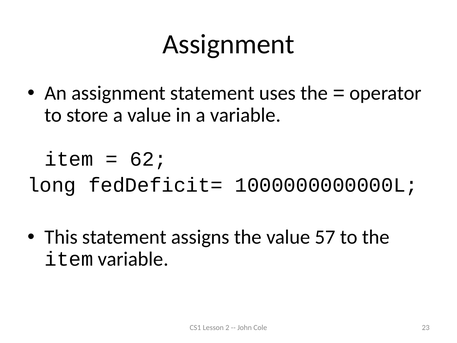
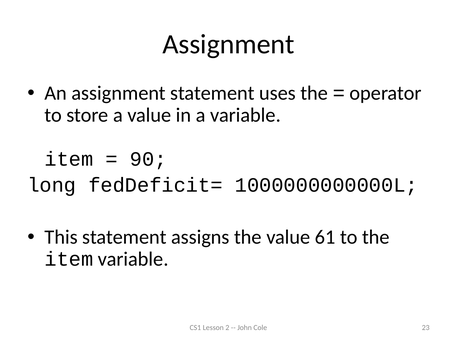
62: 62 -> 90 (148, 159)
57: 57 -> 61 (325, 237)
